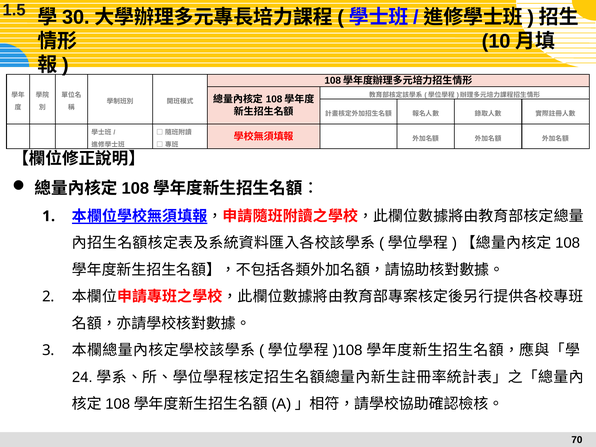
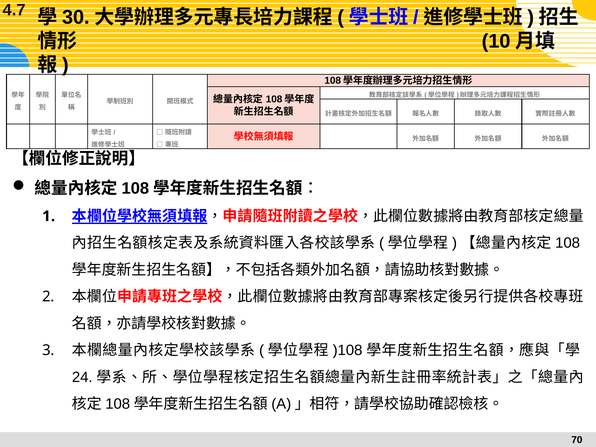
1.5: 1.5 -> 4.7 (14, 10)
